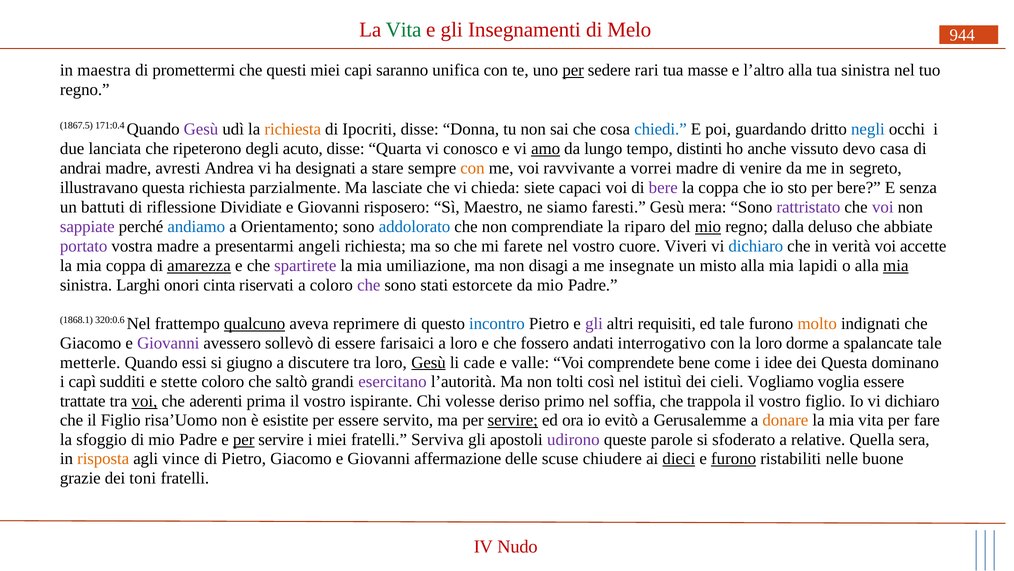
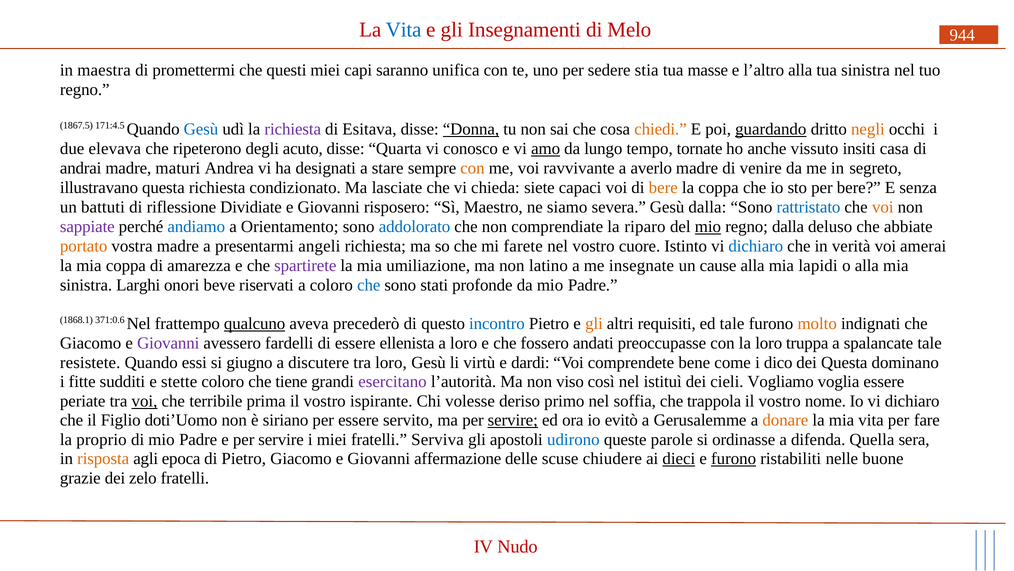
Vita colour: green -> blue (404, 30)
per underline: present -> none (573, 70)
rari: rari -> stia (647, 70)
171:0.4: 171:0.4 -> 171:4.5 (110, 125)
Gesù colour: purple -> blue (201, 129)
richiesta colour: orange -> purple (293, 129)
Ipocriti: Ipocriti -> Esitava (369, 129)
Donna underline: none -> present (471, 129)
chiedi colour: blue -> orange (661, 129)
guardando underline: none -> present (771, 129)
negli colour: blue -> orange (868, 129)
lanciata: lanciata -> elevava (115, 149)
distinti: distinti -> tornate (700, 149)
devo: devo -> insiti (859, 149)
avresti: avresti -> maturi (178, 168)
vorrei: vorrei -> averlo (651, 168)
parzialmente: parzialmente -> condizionato (295, 188)
bere colour: purple -> orange (663, 188)
faresti: faresti -> severa (619, 207)
Gesù mera: mera -> dalla (707, 207)
rattristato colour: purple -> blue (808, 207)
voi colour: purple -> orange (883, 207)
portato colour: purple -> orange (84, 246)
Viveri: Viveri -> Istinto (686, 246)
accette: accette -> amerai (923, 246)
amarezza underline: present -> none (199, 266)
disagi: disagi -> latino (548, 266)
misto: misto -> cause (718, 266)
mia underline: present -> none (896, 266)
cinta: cinta -> beve (219, 285)
che colour: purple -> blue (369, 285)
estorcete: estorcete -> profonde (482, 285)
320:0.6: 320:0.6 -> 371:0.6 (110, 320)
reprimere: reprimere -> precederò (366, 324)
gli colour: purple -> orange (594, 324)
sollevò: sollevò -> fardelli (289, 343)
farisaici: farisaici -> ellenista (407, 343)
interrogativo: interrogativo -> preoccupasse (662, 343)
dorme: dorme -> truppa (807, 343)
metterle: metterle -> resistete (90, 363)
Gesù underline: present -> none (429, 363)
cade: cade -> virtù (479, 363)
valle: valle -> dardi (530, 363)
idee: idee -> dico (778, 363)
capì: capì -> fitte (82, 382)
saltò: saltò -> tiene (291, 382)
tolti: tolti -> viso (570, 382)
trattate: trattate -> periate (83, 401)
aderenti: aderenti -> terribile (216, 401)
vostro figlio: figlio -> nome (825, 401)
risa’Uomo: risa’Uomo -> doti’Uomo (181, 420)
esistite: esistite -> siriano (286, 420)
sfoggio: sfoggio -> proprio (102, 440)
per underline: present -> none (244, 440)
udirono colour: purple -> blue (573, 440)
sfoderato: sfoderato -> ordinasse (744, 440)
relative: relative -> difenda (818, 440)
vince: vince -> epoca (181, 459)
toni: toni -> zelo (143, 478)
